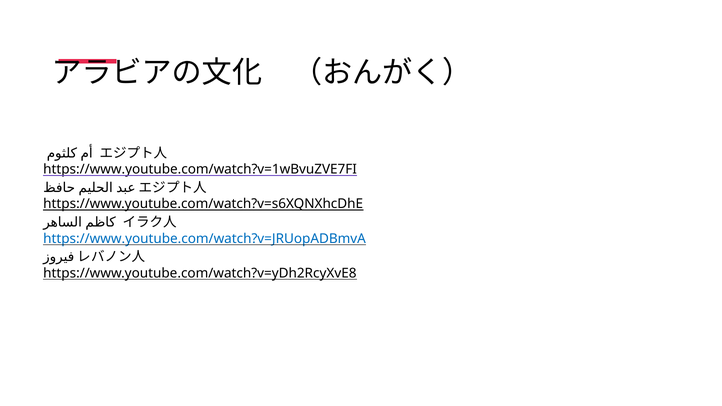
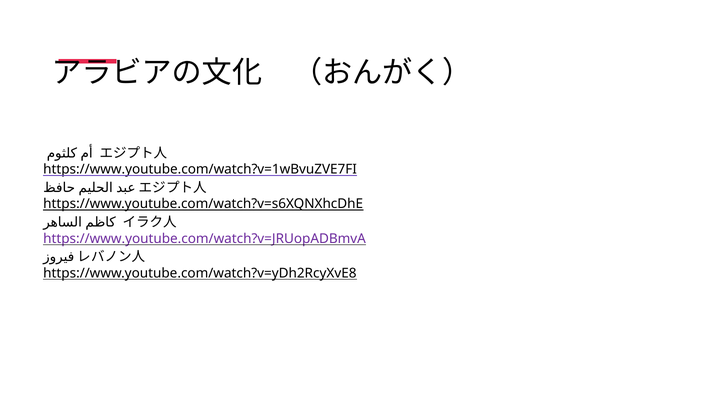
https://www.youtube.com/watch?v=JRUopADBmvA colour: blue -> purple (205, 239)
